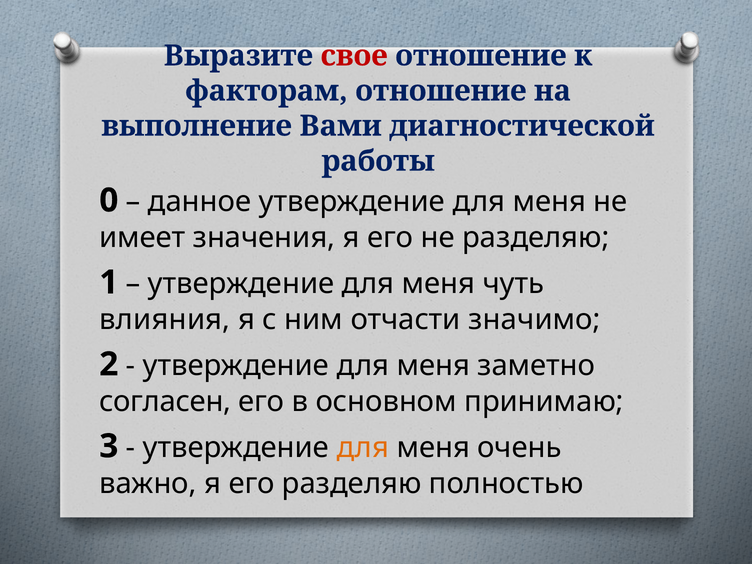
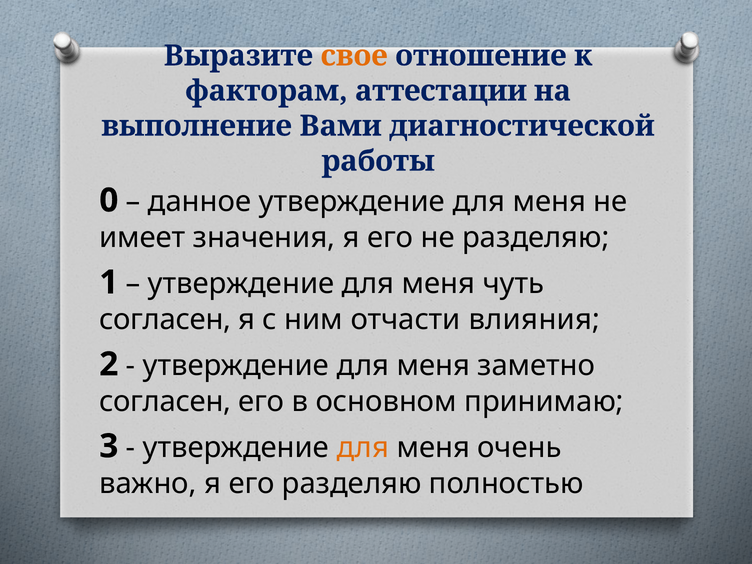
свое colour: red -> orange (354, 56)
факторам отношение: отношение -> аттестации (441, 91)
влияния: влияния -> согласен (165, 320)
значимо: значимо -> влияния (534, 320)
